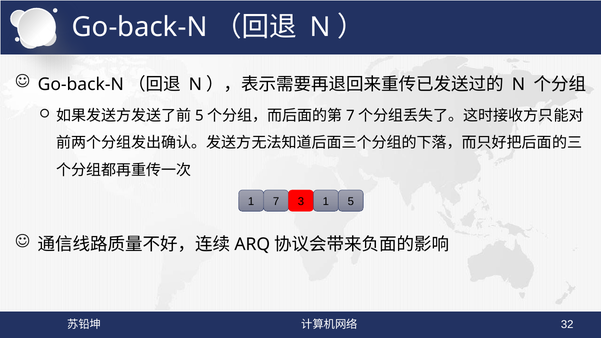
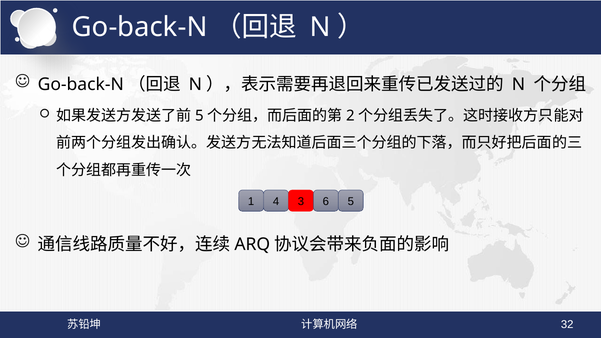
7: 7 -> 2 (350, 116)
1 7: 7 -> 4 (276, 201)
3 1: 1 -> 6 (326, 201)
